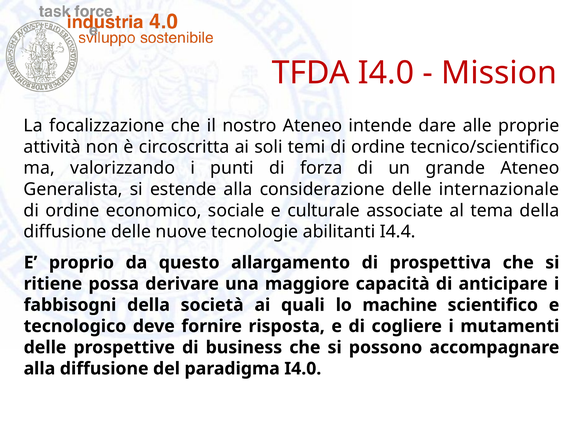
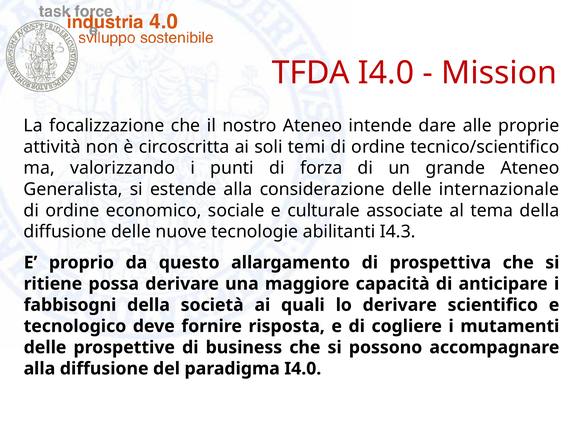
I4.4: I4.4 -> I4.3 (398, 232)
lo machine: machine -> derivare (400, 305)
